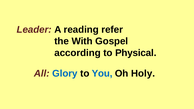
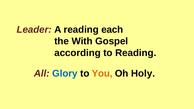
refer: refer -> each (112, 30)
to Physical: Physical -> Reading (136, 53)
You colour: blue -> orange (102, 74)
